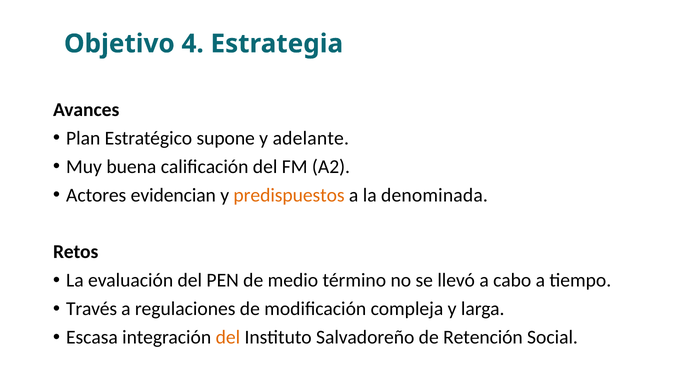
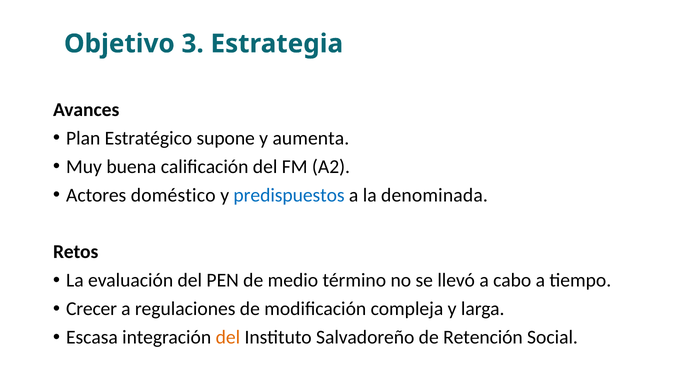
4: 4 -> 3 (193, 44)
adelante: adelante -> aumenta (311, 138)
evidencian: evidencian -> doméstico (173, 195)
predispuestos colour: orange -> blue (289, 195)
Través: Través -> Crecer (92, 309)
